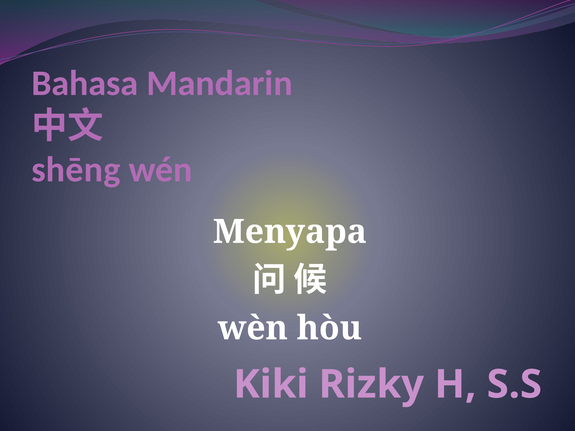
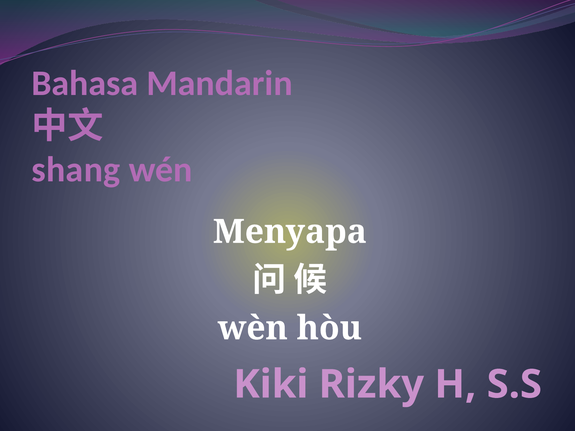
shēng: shēng -> shang (76, 170)
